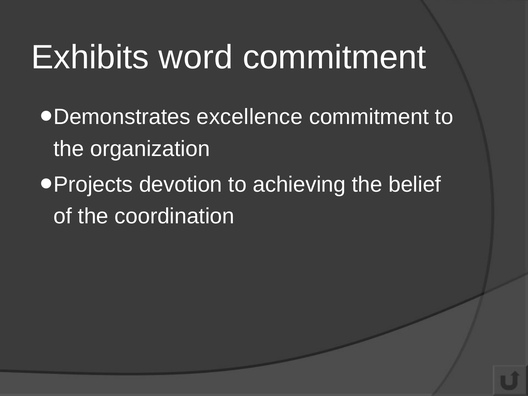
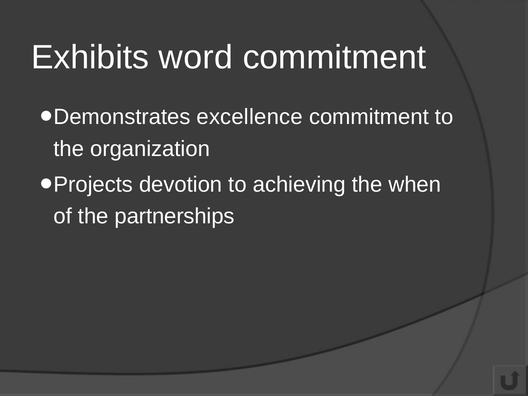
belief: belief -> when (415, 184)
coordination: coordination -> partnerships (175, 216)
